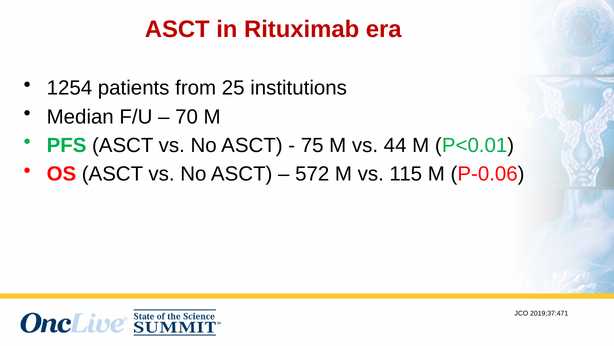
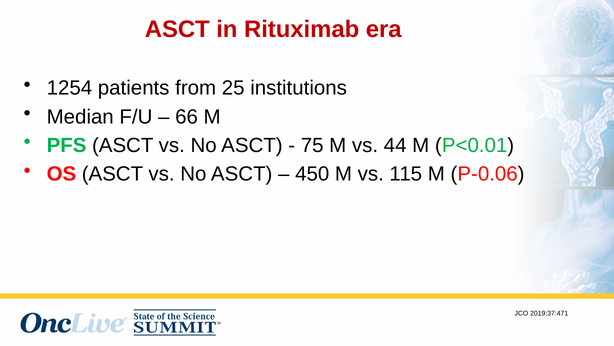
70: 70 -> 66 (187, 117)
572: 572 -> 450 (312, 174)
